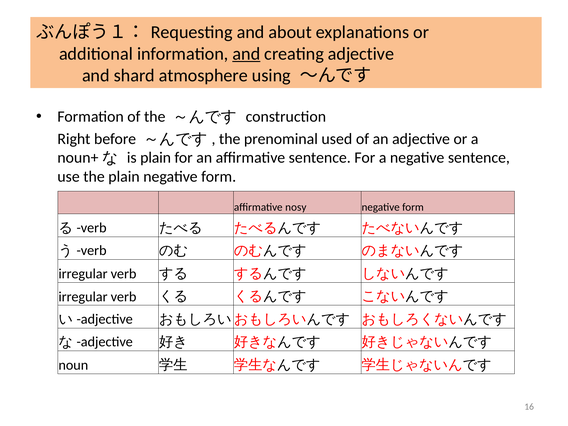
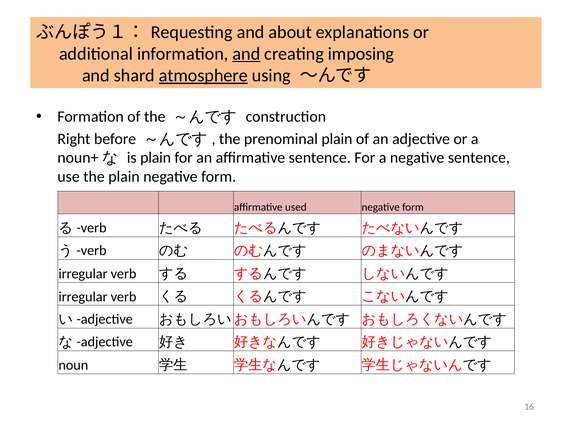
creating adjective: adjective -> imposing (361, 54)
atmosphere underline: none -> present (203, 76)
prenominal used: used -> plain (337, 139)
nosy: nosy -> used (296, 207)
